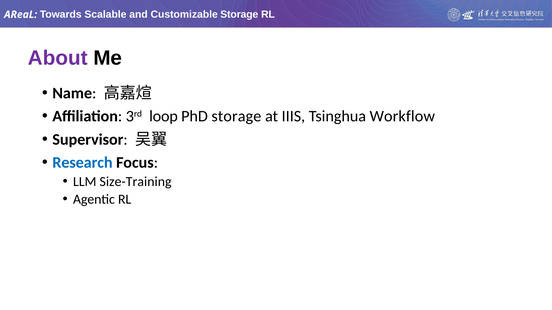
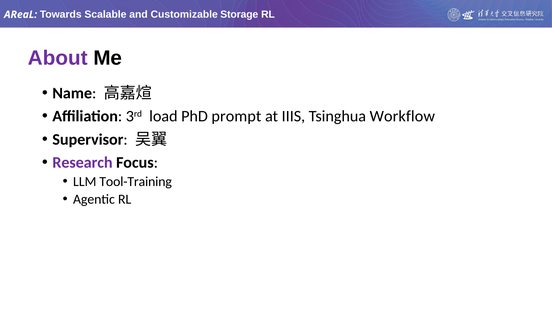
loop: loop -> load (163, 116)
PhD storage: storage -> prompt (236, 116)
Research colour: blue -> purple (82, 163)
Size-Training: Size-Training -> Tool-Training (136, 182)
